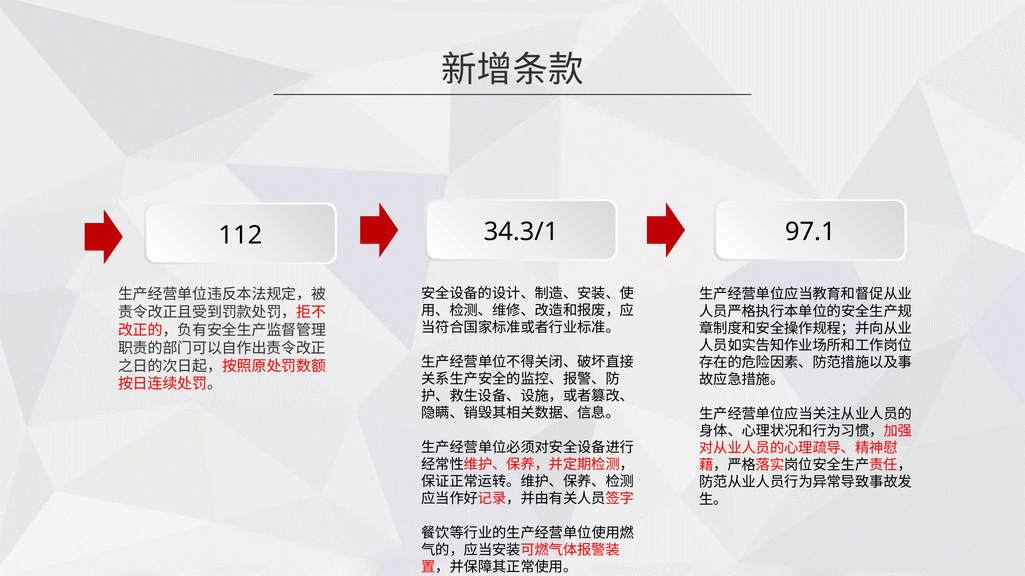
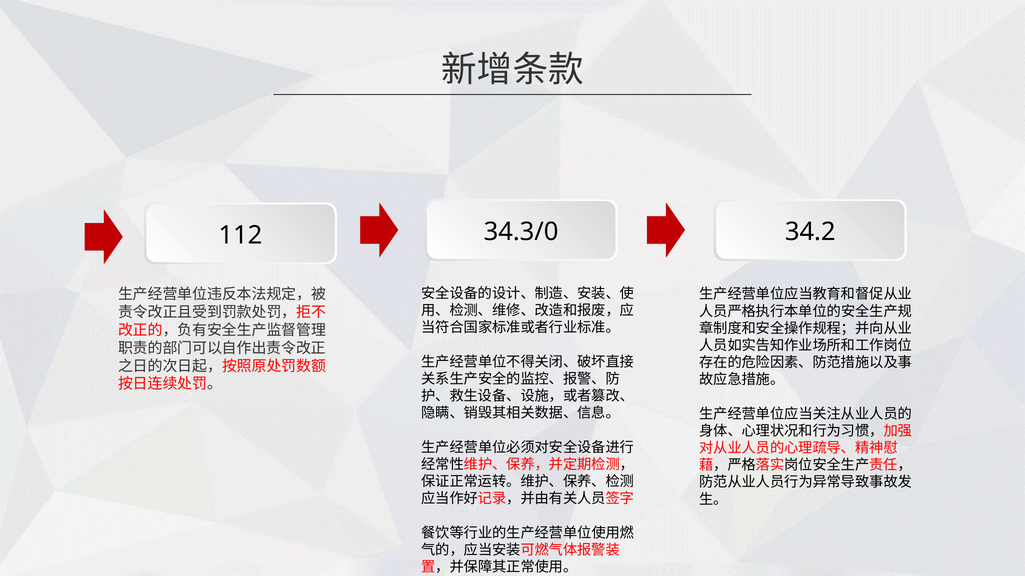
34.3/1: 34.3/1 -> 34.3/0 (521, 232)
97.1: 97.1 -> 34.2 (810, 232)
